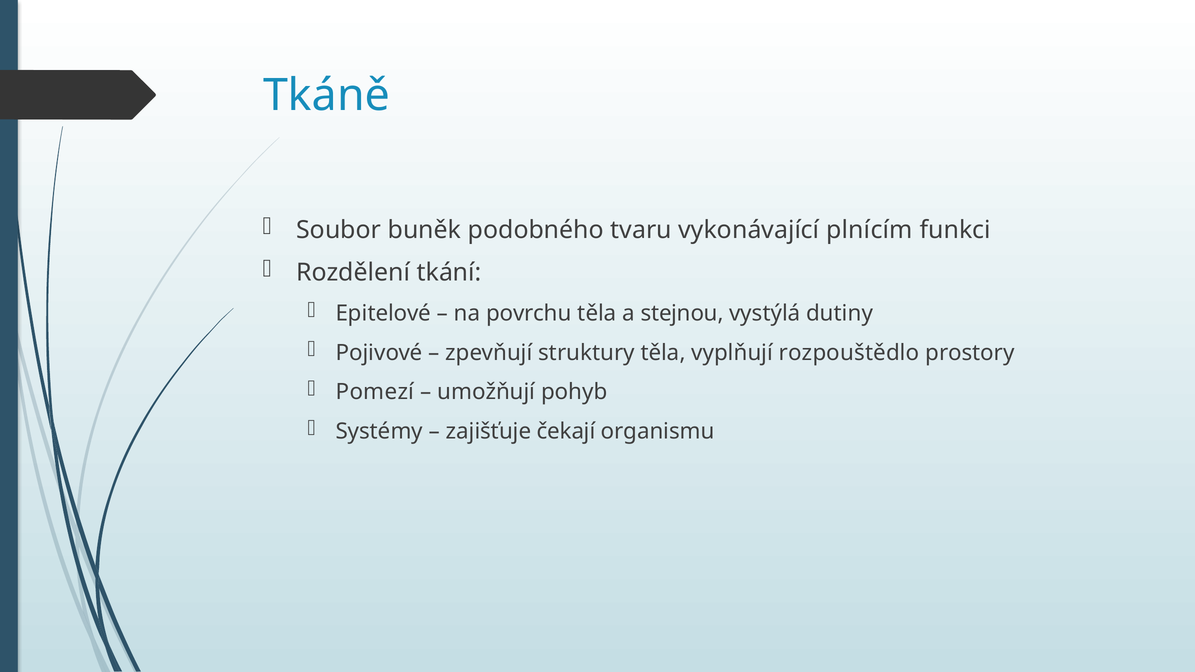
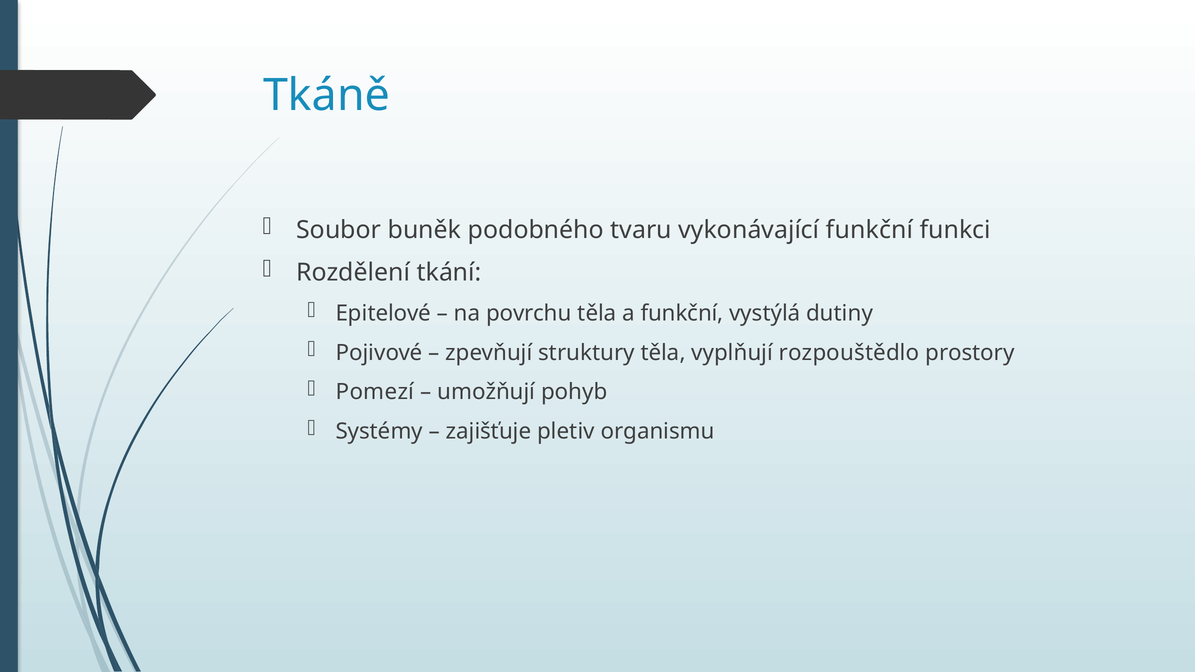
vykonávající plnícím: plnícím -> funkční (869, 230)
a stejnou: stejnou -> funkční (682, 313)
čekají: čekají -> pletiv (566, 431)
